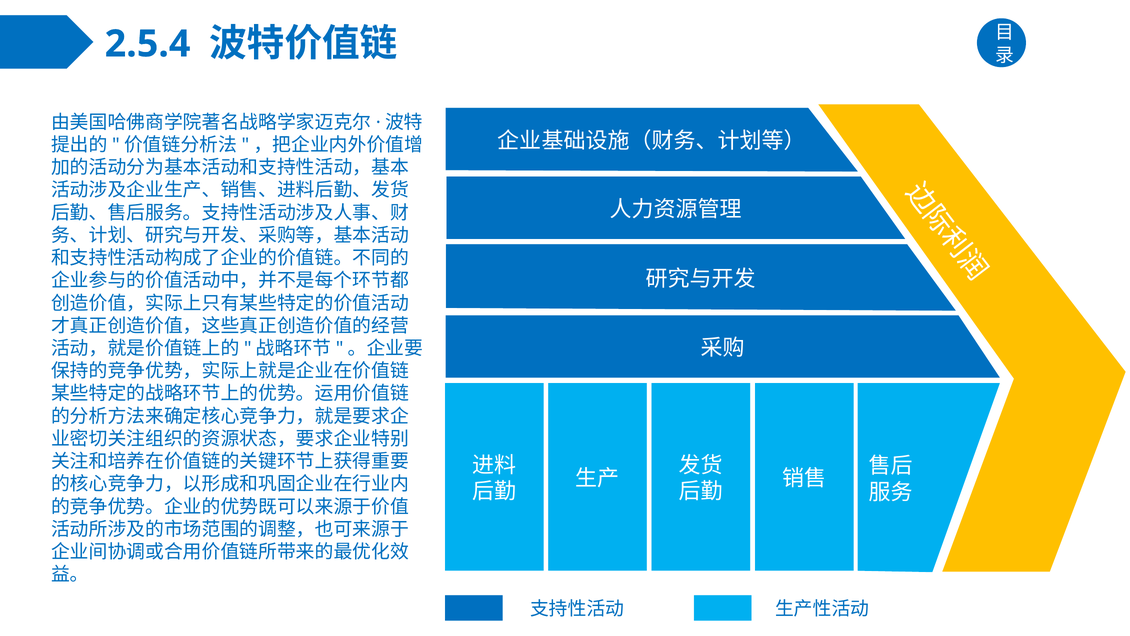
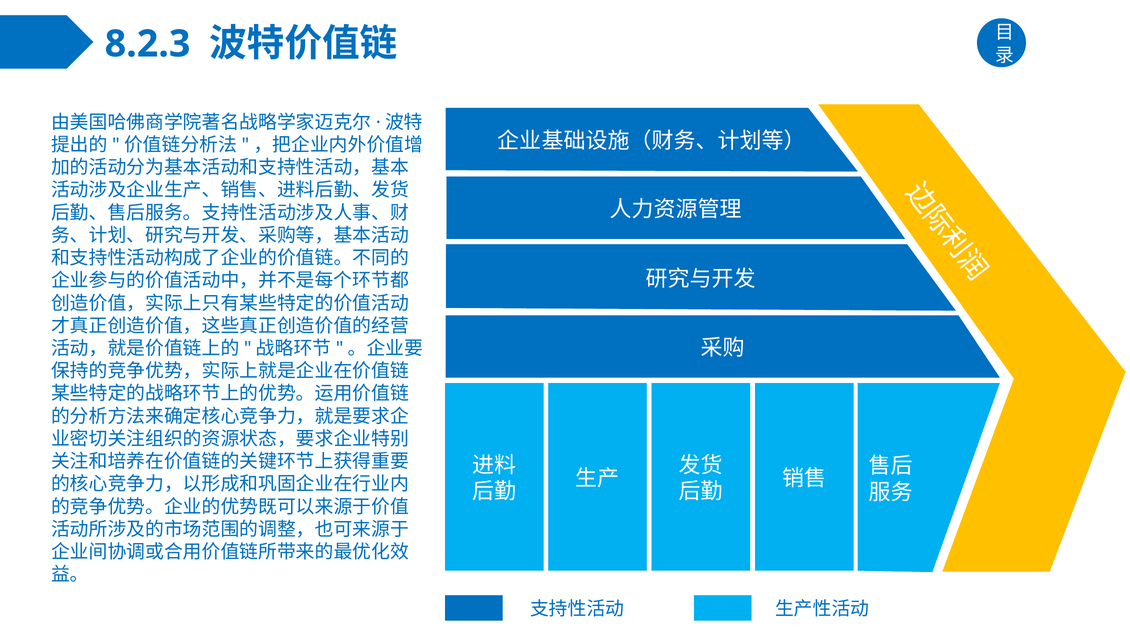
2.5.4: 2.5.4 -> 8.2.3 (148, 44)
